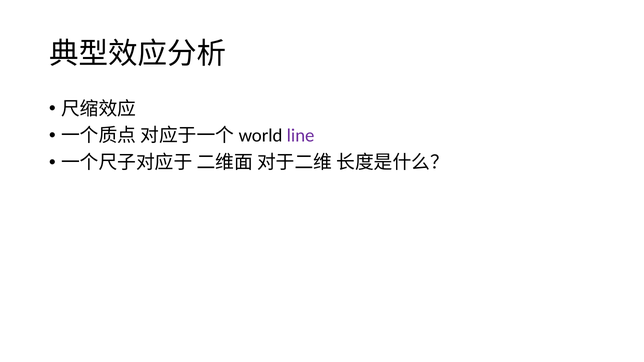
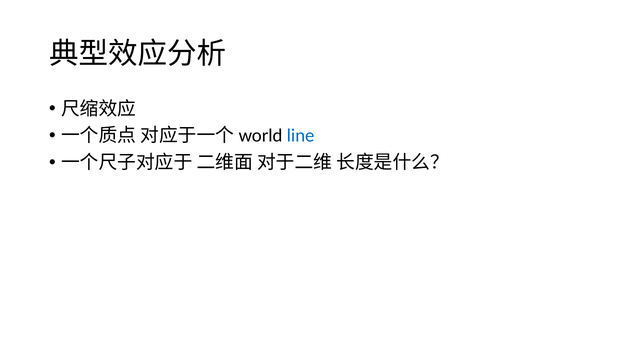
line colour: purple -> blue (301, 136)
